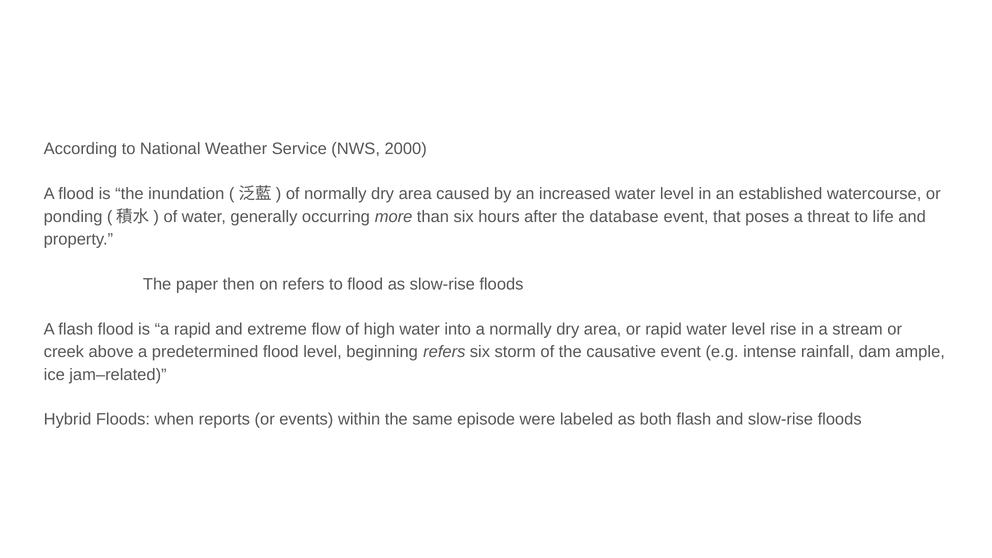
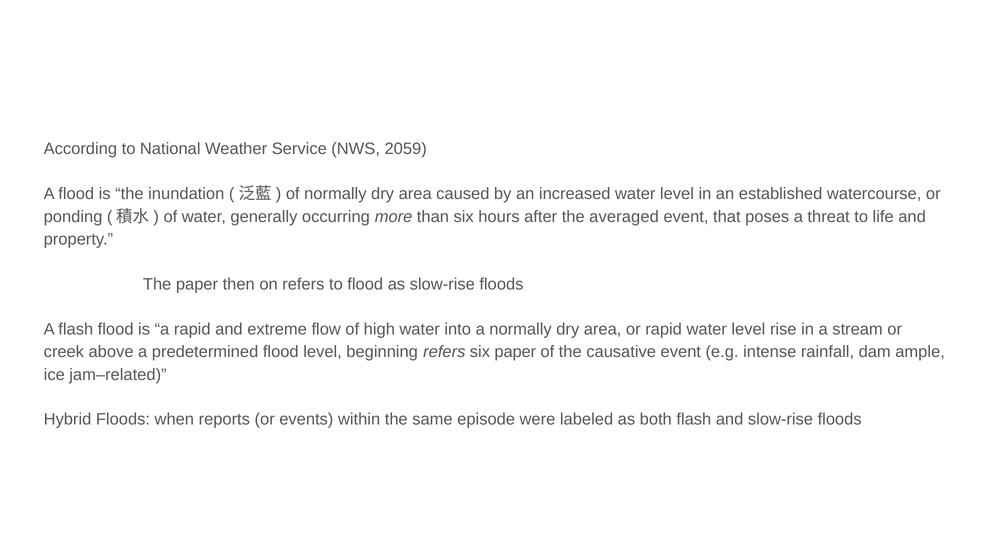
2000: 2000 -> 2059 (406, 149)
database: database -> averaged (624, 217)
six storm: storm -> paper (515, 352)
